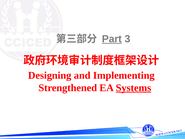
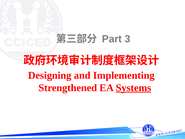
Part underline: present -> none (112, 39)
